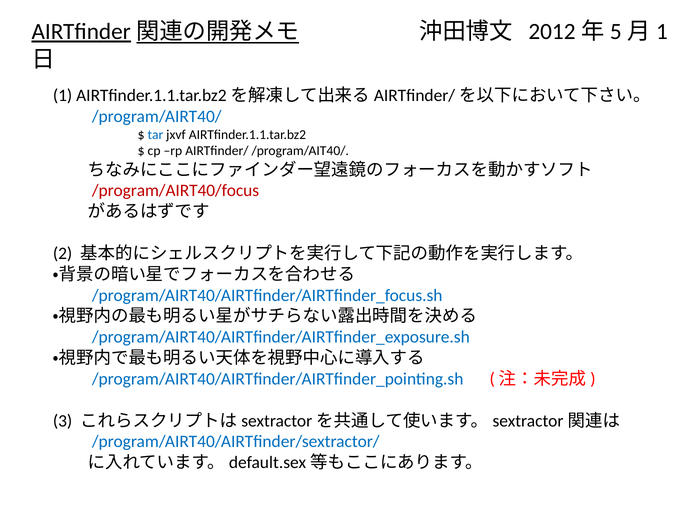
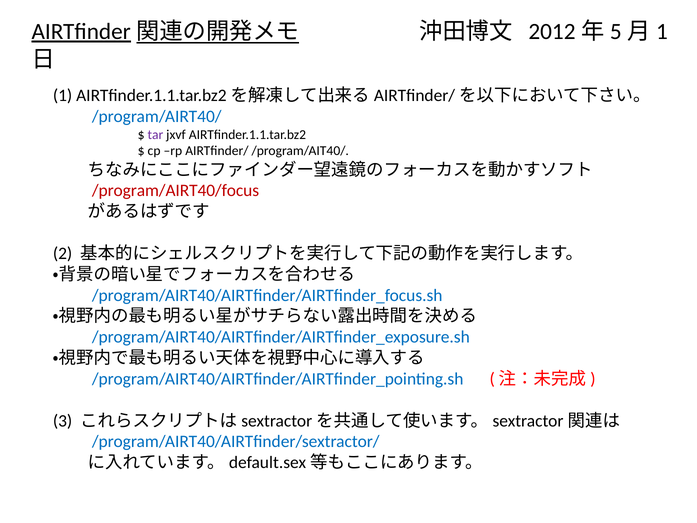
tar colour: blue -> purple (155, 135)
